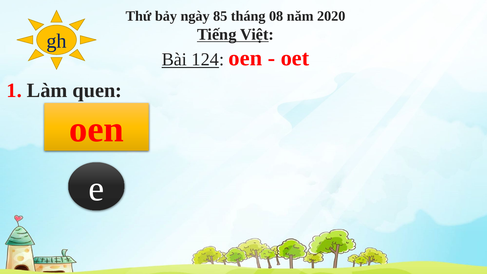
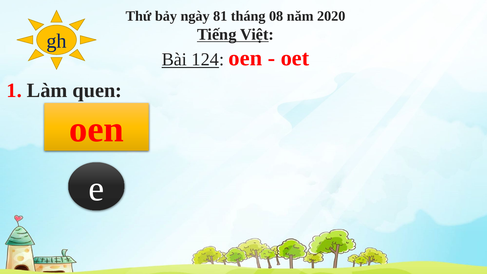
85: 85 -> 81 (220, 16)
